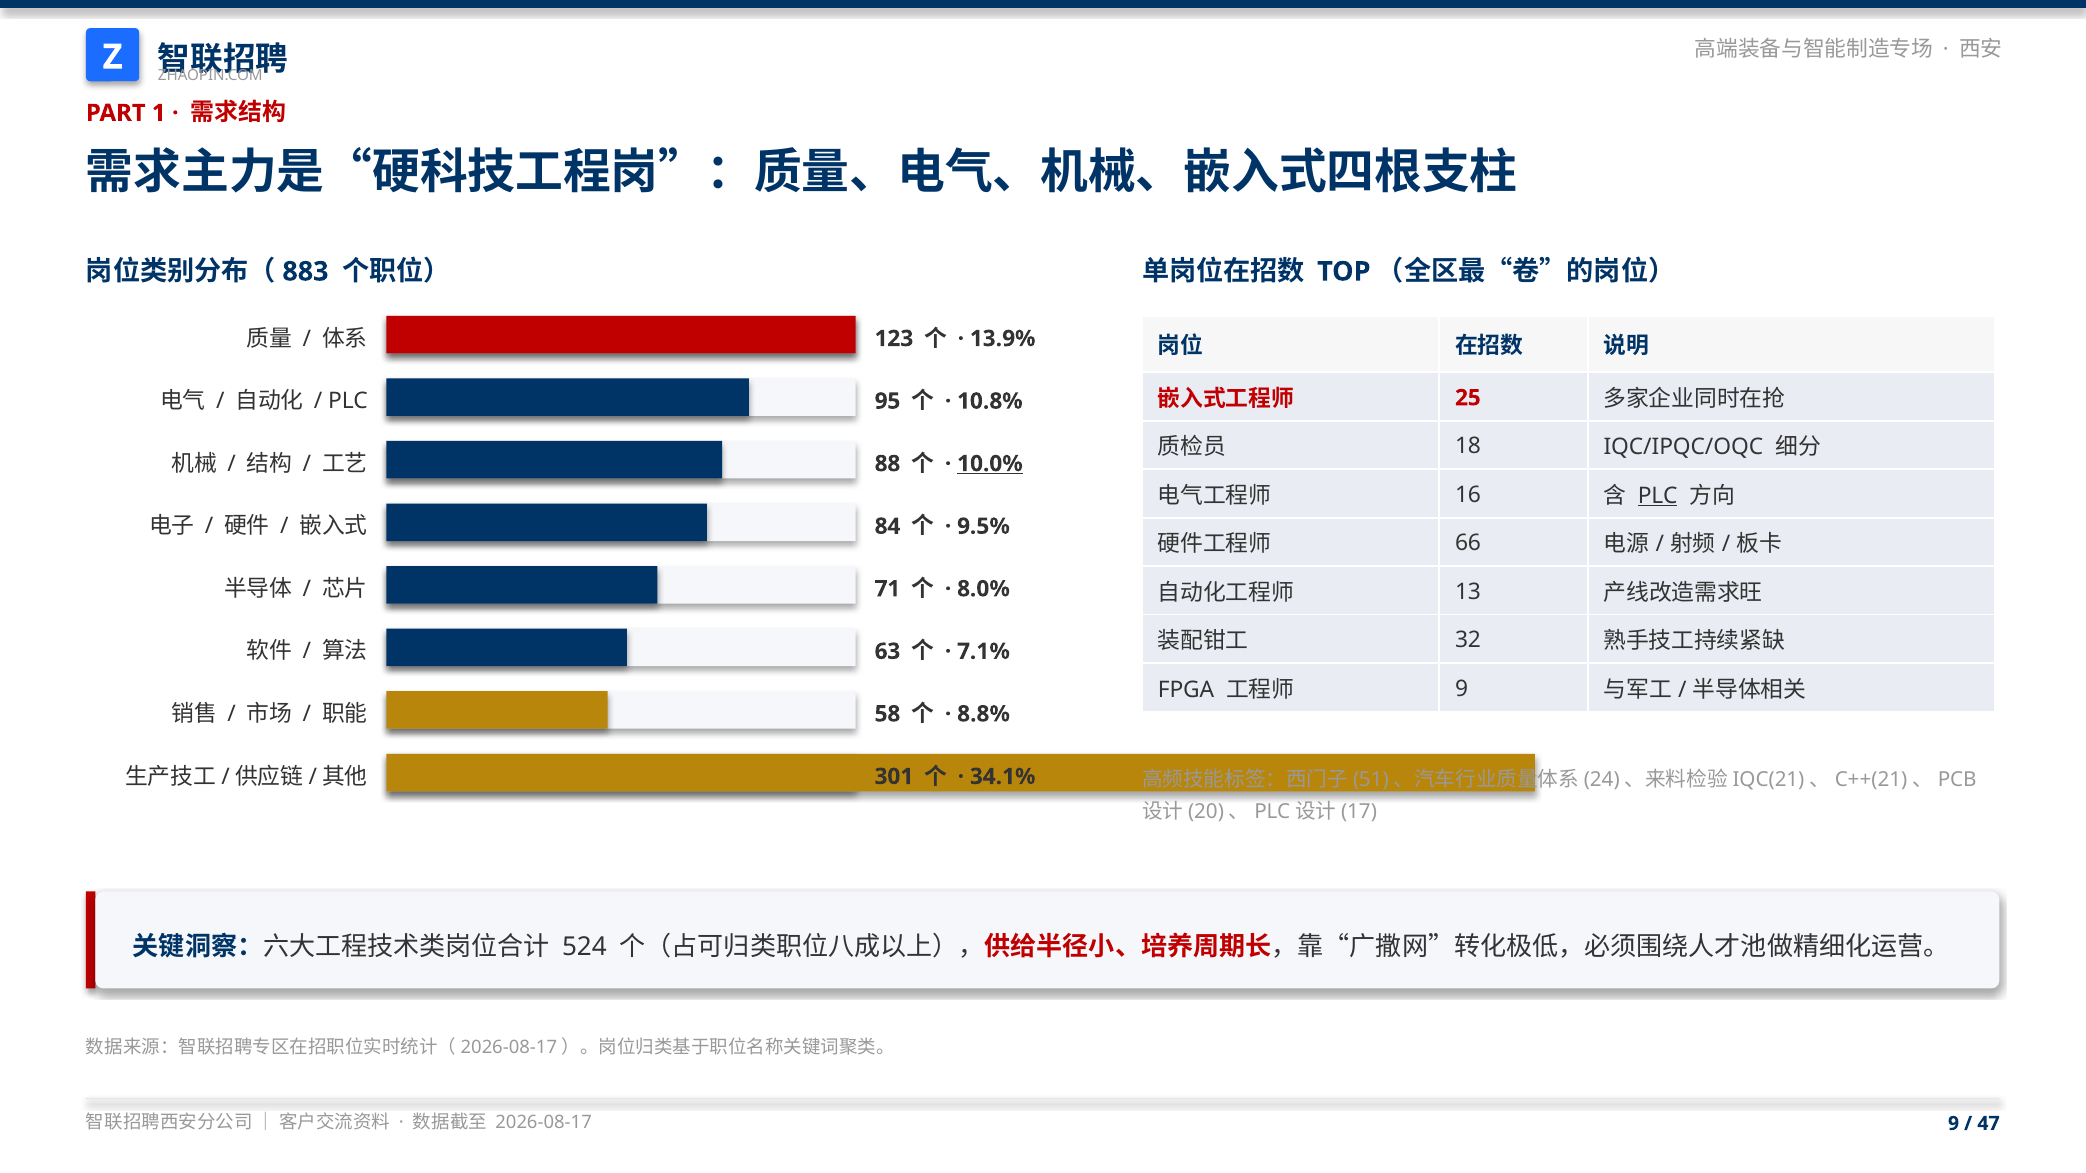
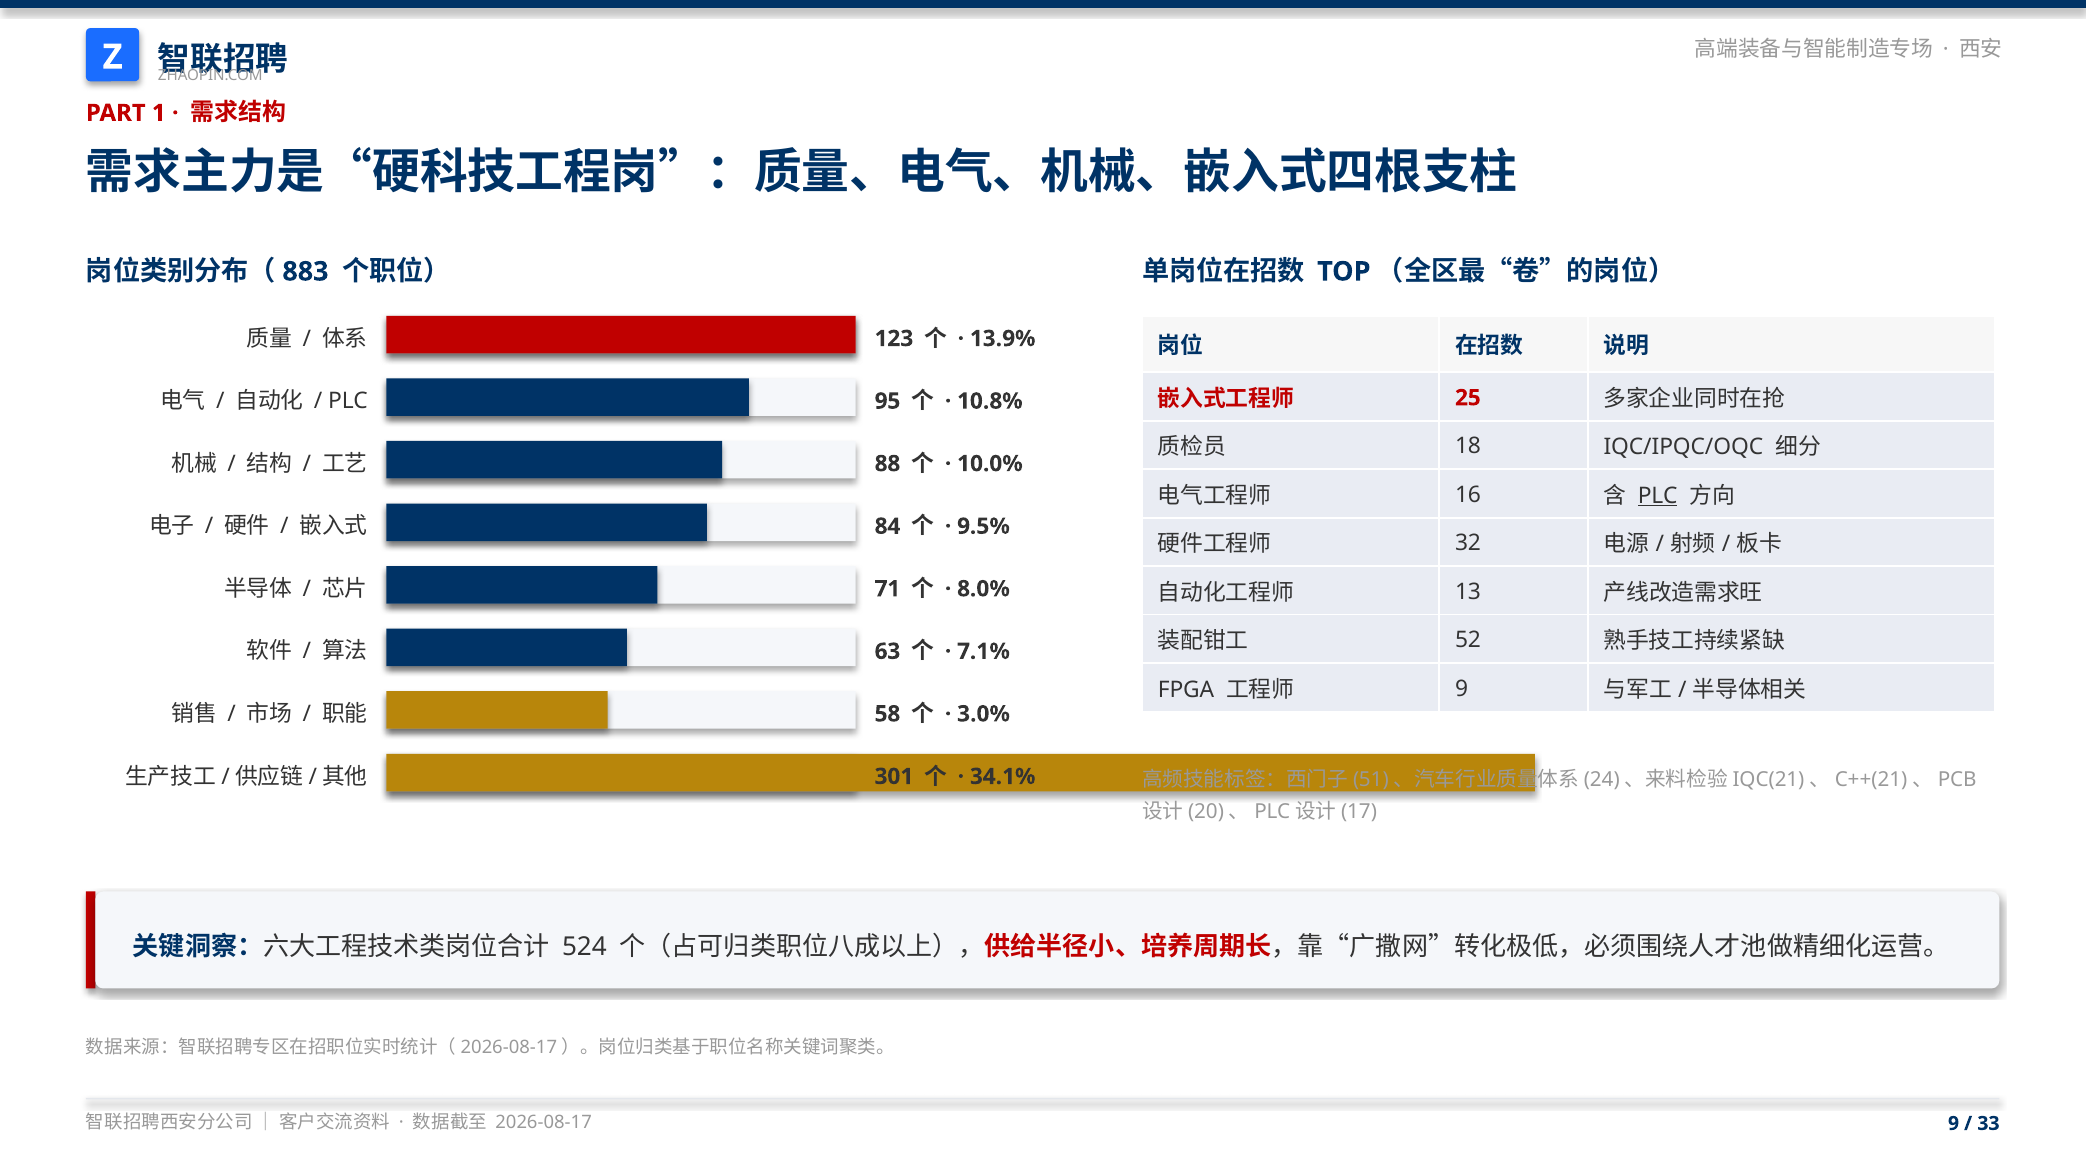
10.0% underline: present -> none (990, 464)
66: 66 -> 32 (1468, 543)
32: 32 -> 52 (1468, 640)
8.8%: 8.8% -> 3.0% (984, 714)
47: 47 -> 33 (1989, 1124)
